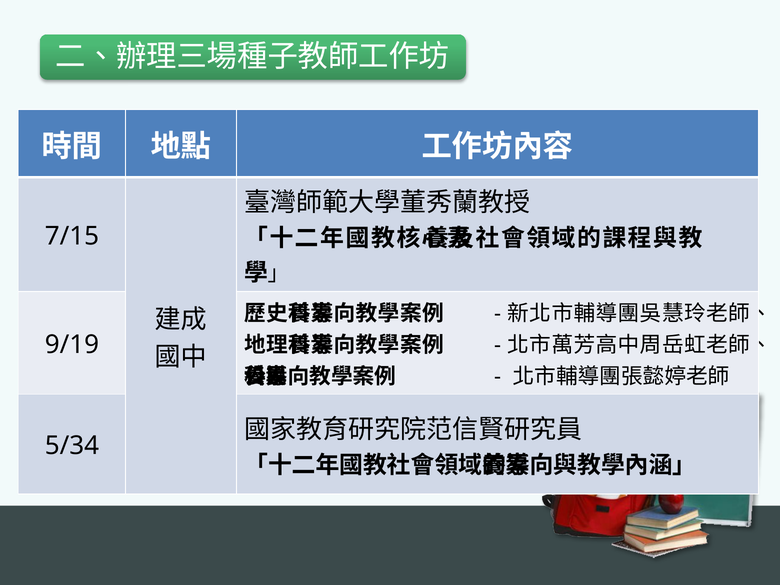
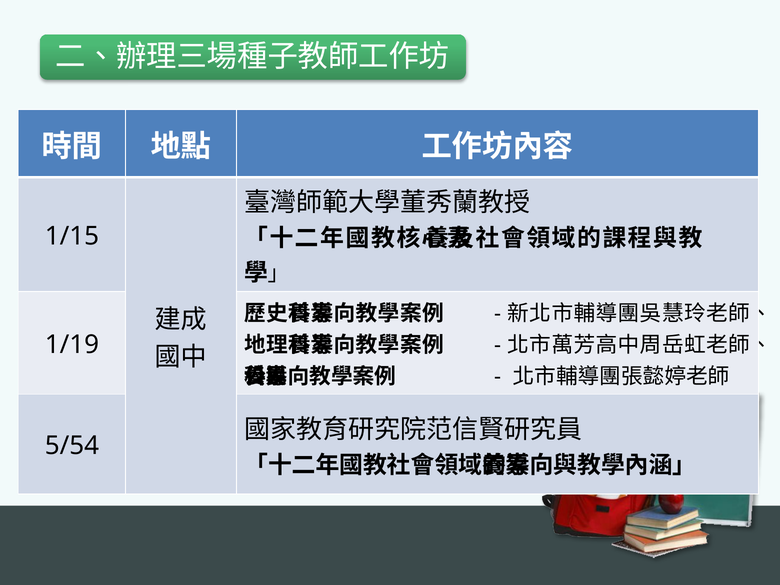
7/15: 7/15 -> 1/15 (72, 236)
9/19: 9/19 -> 1/19 (72, 344)
5/34: 5/34 -> 5/54 (72, 446)
